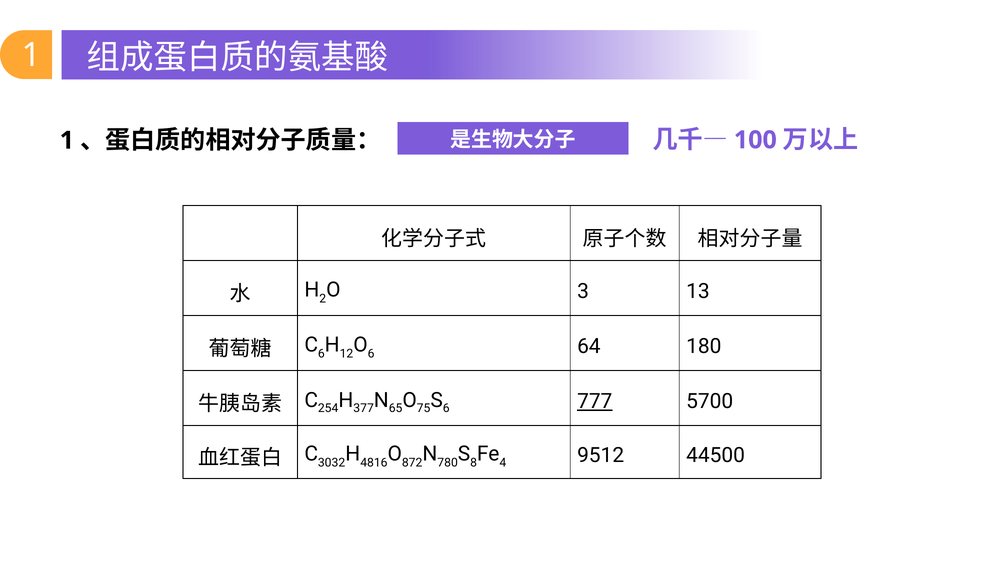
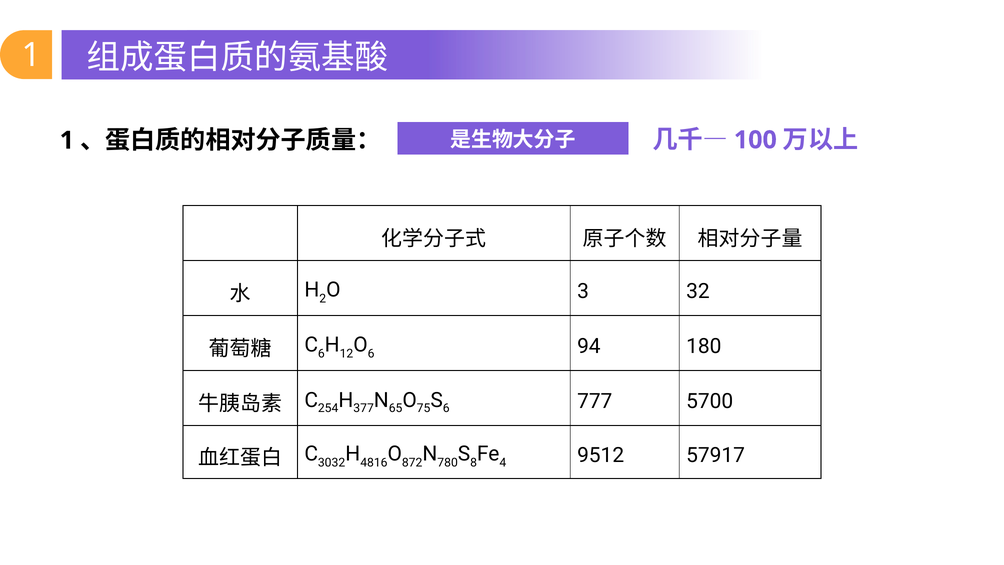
13: 13 -> 32 (698, 291)
64: 64 -> 94 (589, 346)
777 underline: present -> none (595, 401)
44500: 44500 -> 57917 (716, 455)
